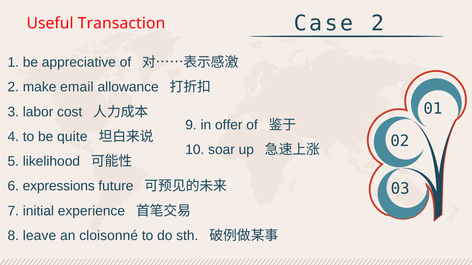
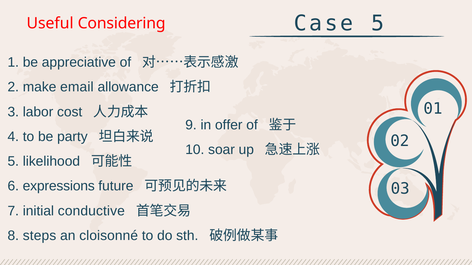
Case 2: 2 -> 5 (378, 23)
Transaction: Transaction -> Considering (122, 23)
quite: quite -> party (72, 137)
experience: experience -> conductive (91, 211)
leave: leave -> steps (40, 236)
